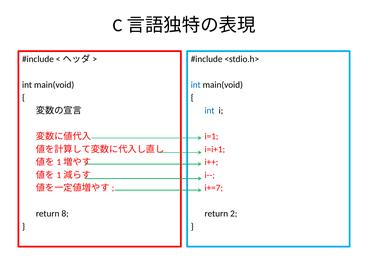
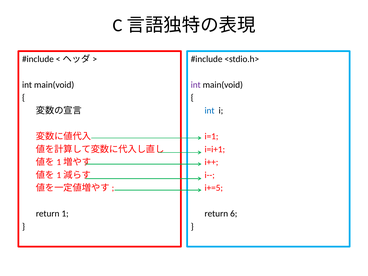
int colour: blue -> purple (196, 85)
i+=7: i+=7 -> i+=5 (214, 188)
8: 8 -> 1 (65, 214)
2: 2 -> 6 (234, 214)
